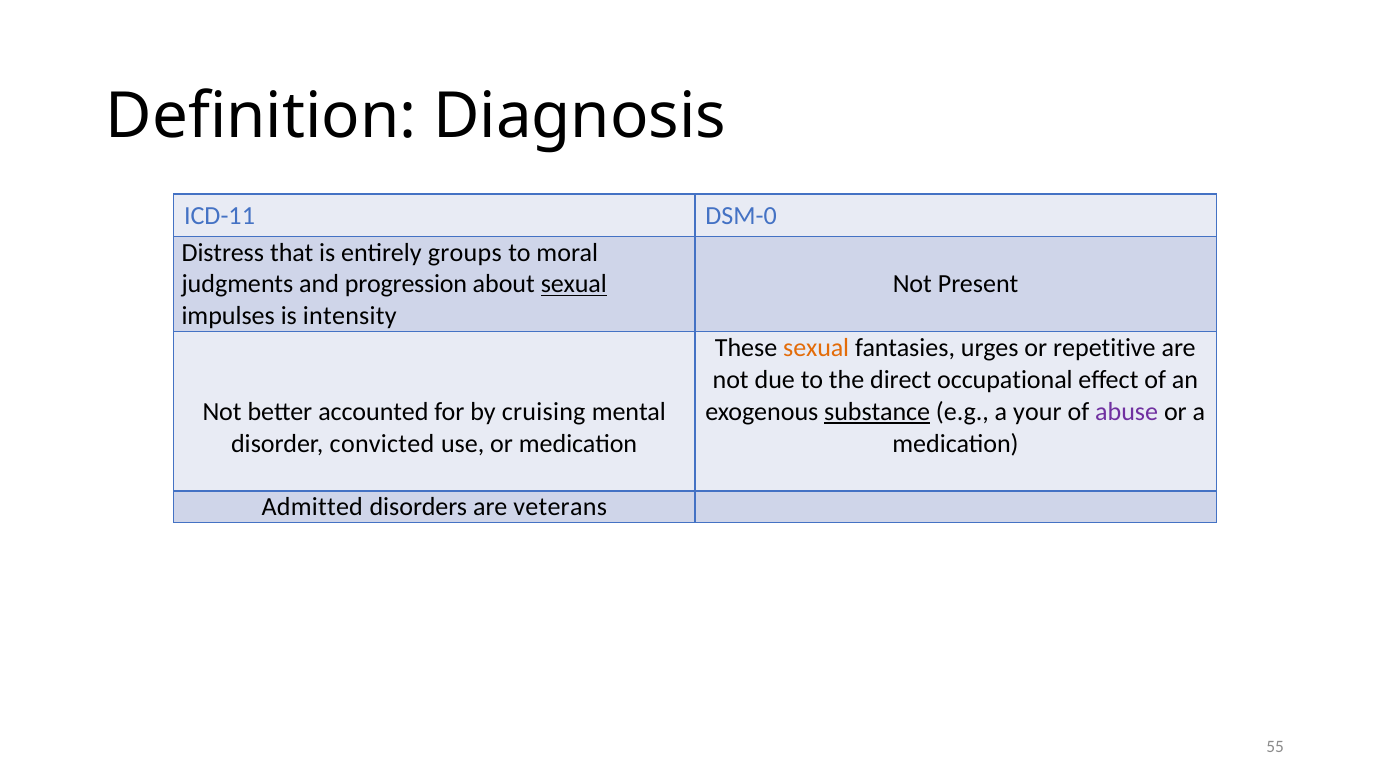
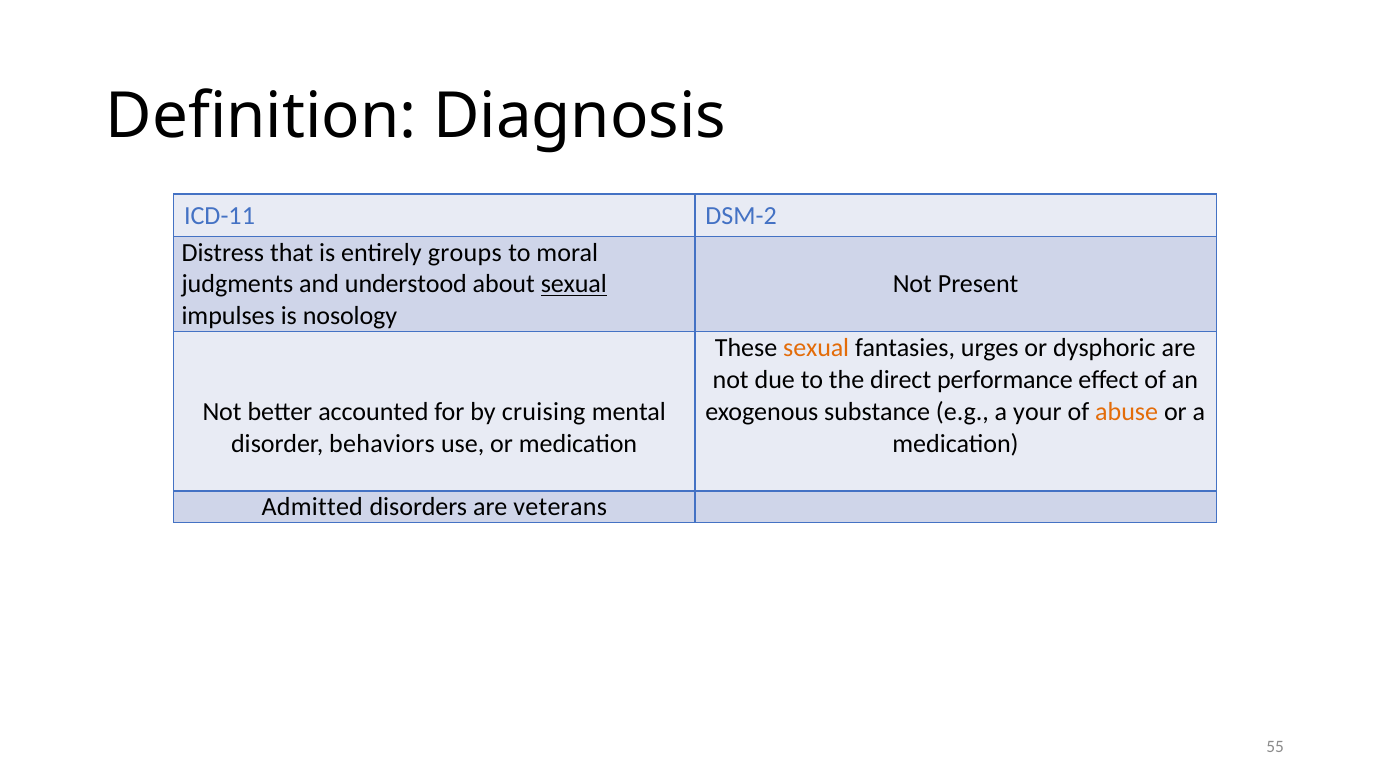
DSM-0: DSM-0 -> DSM-2 (741, 215)
progression: progression -> understood (406, 284)
intensity: intensity -> nosology (350, 316)
repetitive: repetitive -> dysphoric (1104, 348)
occupational: occupational -> performance (1005, 380)
substance underline: present -> none (877, 412)
abuse colour: purple -> orange (1127, 412)
convicted: convicted -> behaviors (382, 443)
